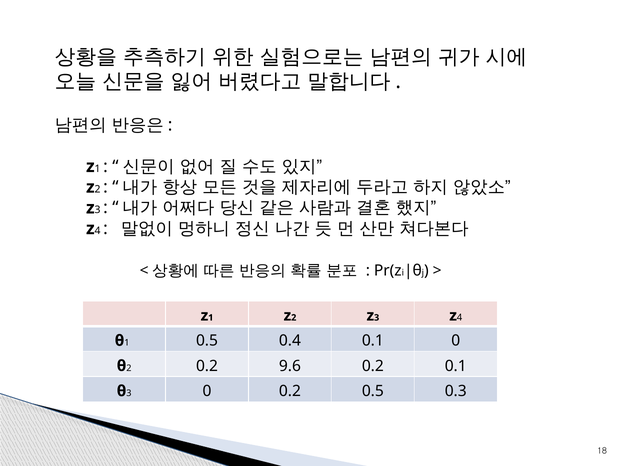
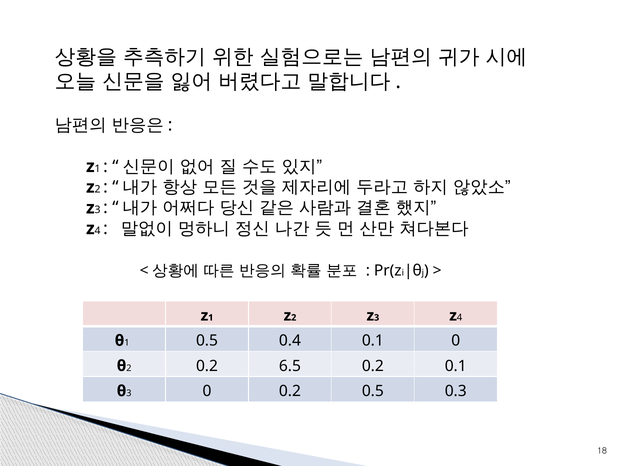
9.6: 9.6 -> 6.5 (290, 366)
